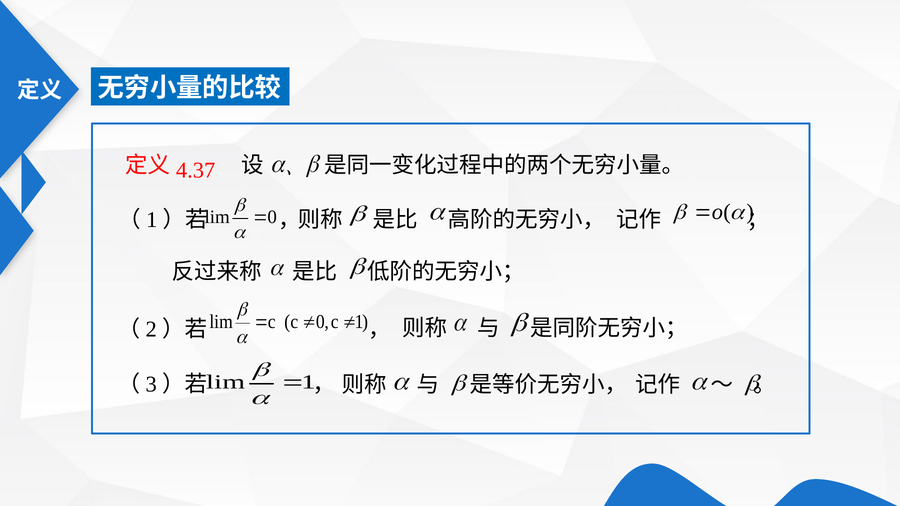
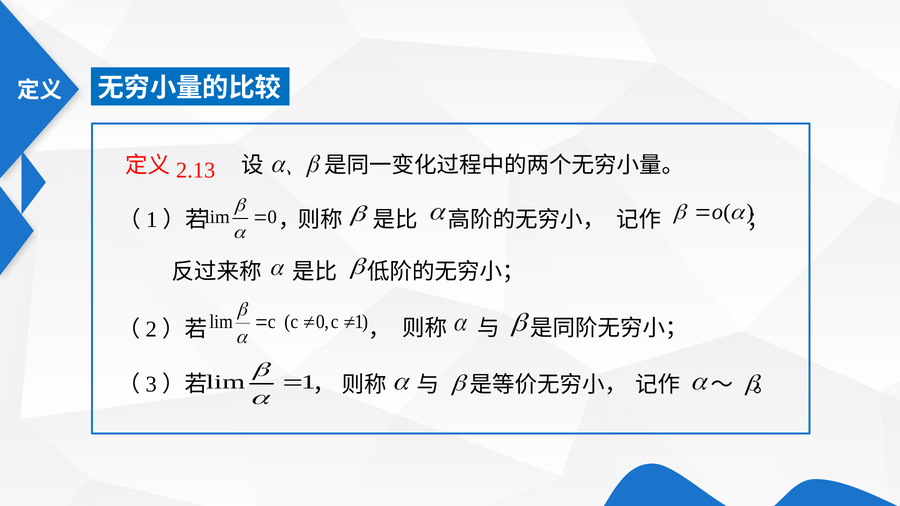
4.37: 4.37 -> 2.13 (196, 170)
